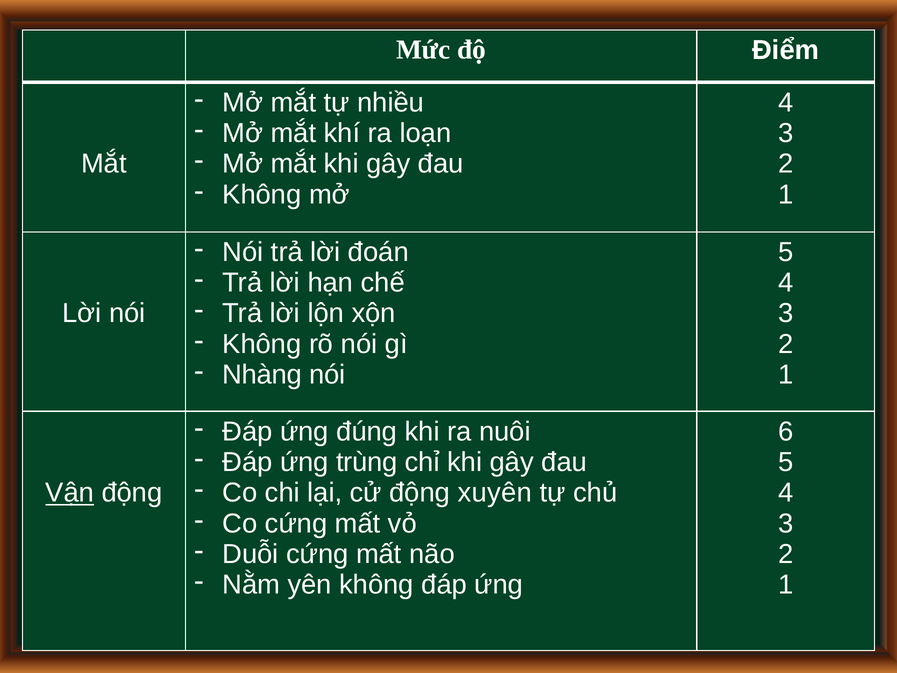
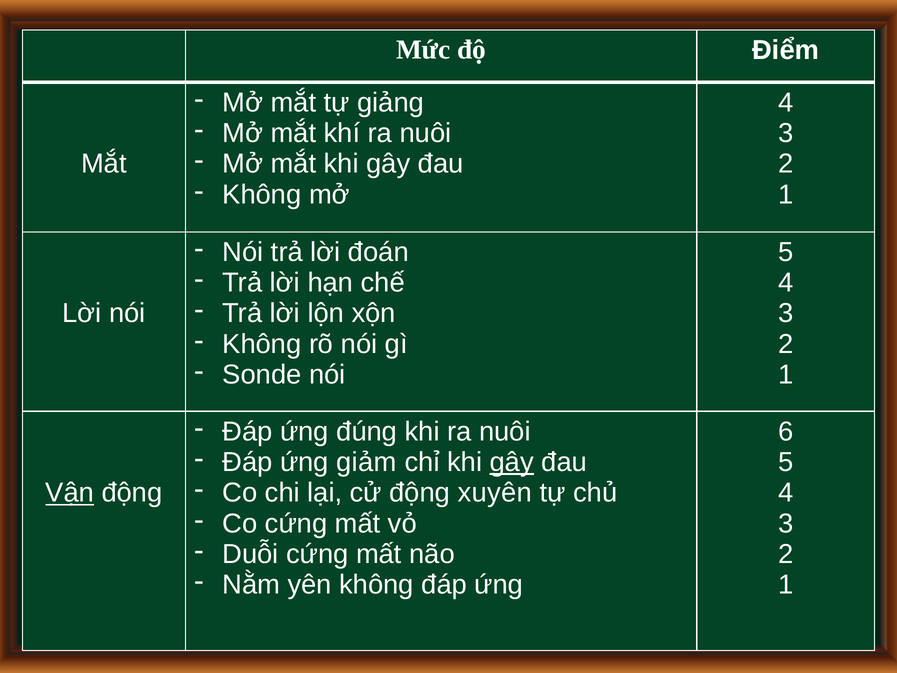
nhiều: nhiều -> giảng (391, 102)
khí ra loạn: loạn -> nuôi (425, 133)
Nhàng: Nhàng -> Sonde (262, 375)
trùng: trùng -> giảm (367, 462)
gây underline: none -> present (512, 462)
